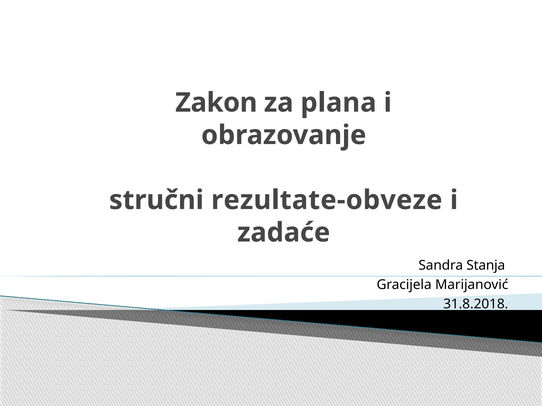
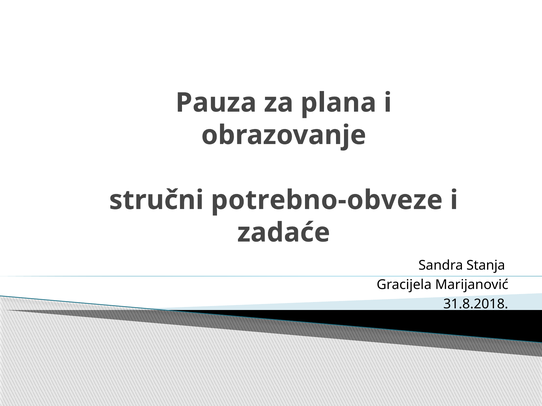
Zakon: Zakon -> Pauza (216, 103)
rezultate-obveze: rezultate-obveze -> potrebno-obveze (327, 200)
